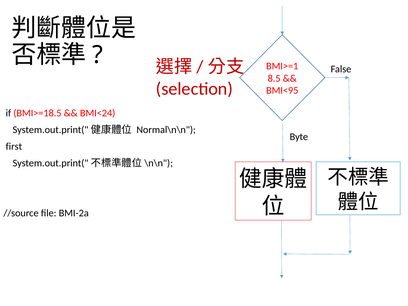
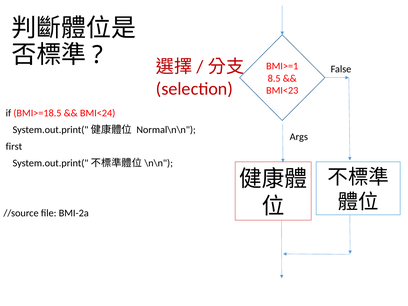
BMI<95: BMI<95 -> BMI<23 (282, 91)
Byte: Byte -> Args (299, 137)
